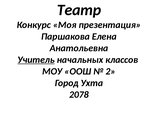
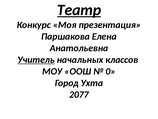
Театр underline: none -> present (79, 10)
2: 2 -> 0 (111, 71)
2078: 2078 -> 2077 (79, 94)
